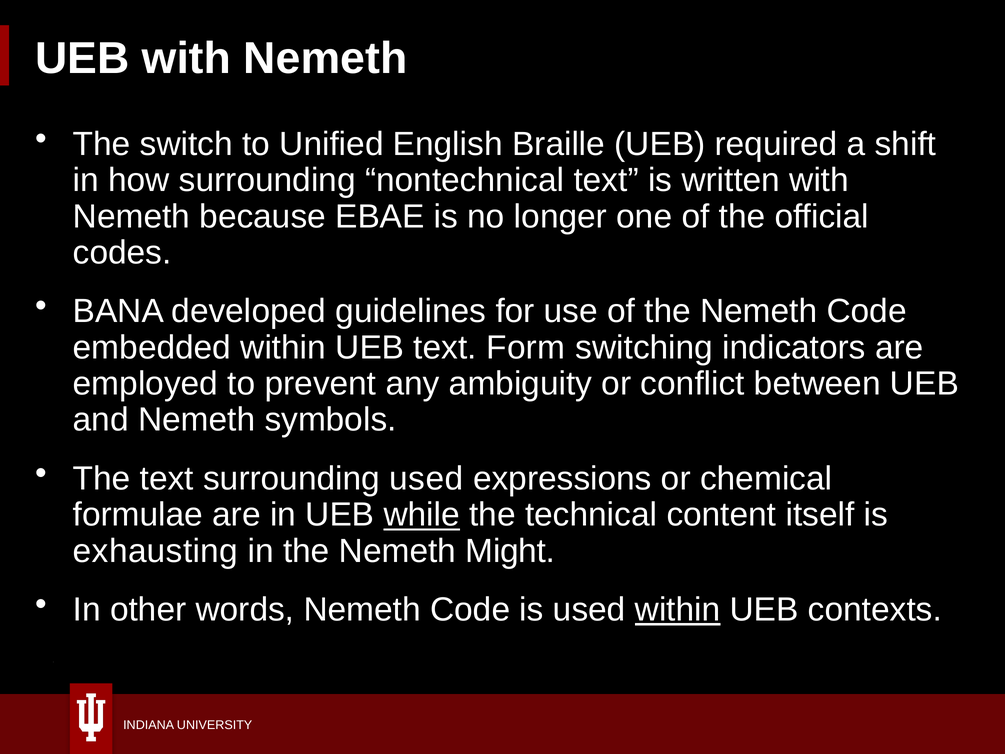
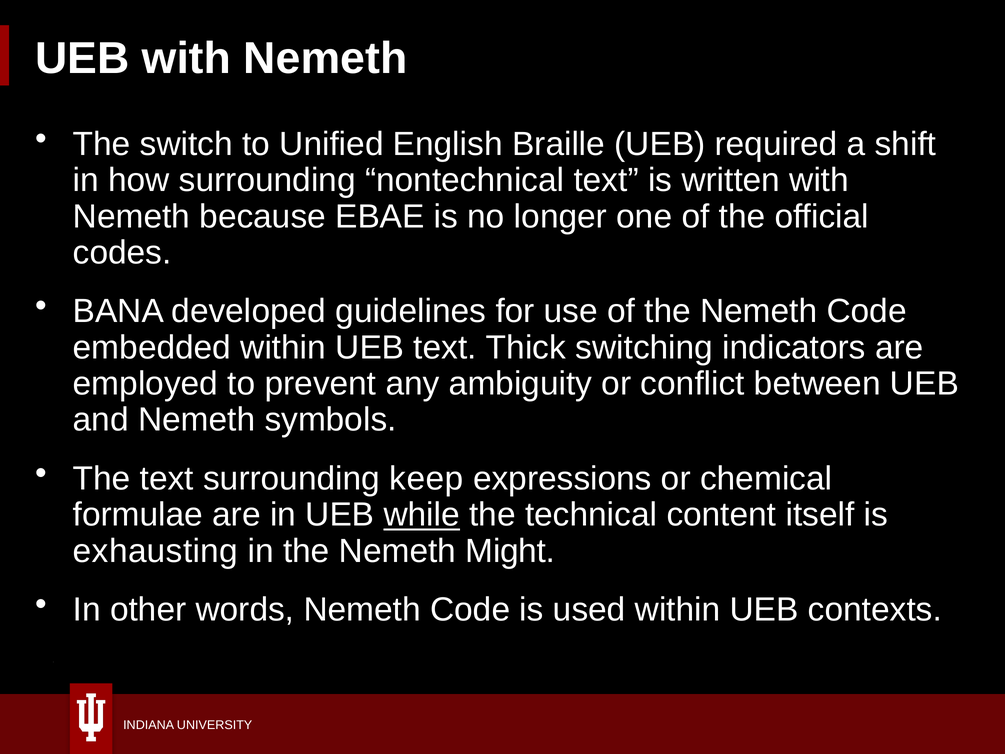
Form: Form -> Thick (526, 347)
surrounding used: used -> keep (426, 479)
within underline: present -> none (678, 610)
